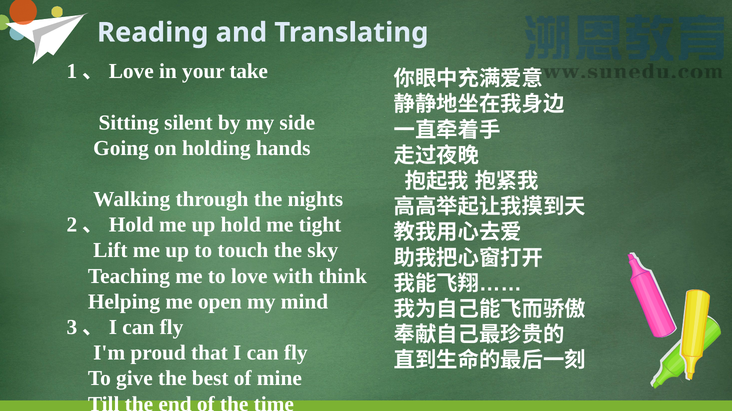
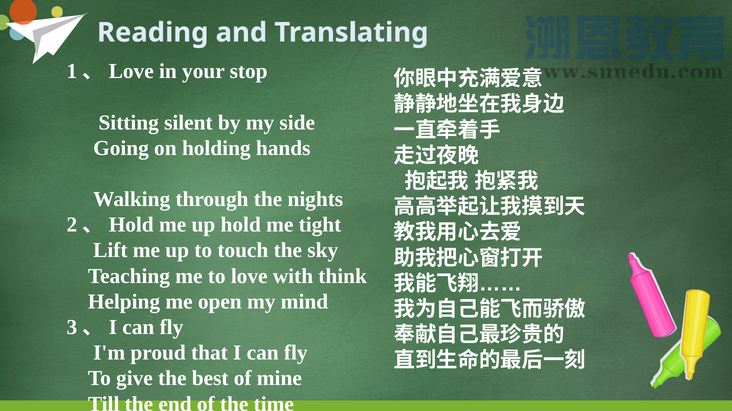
take: take -> stop (249, 71)
